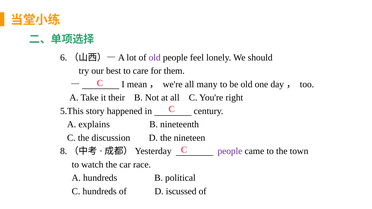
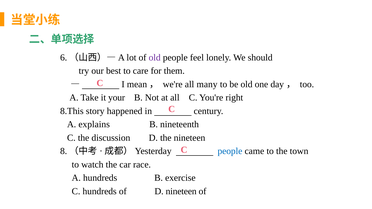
their: their -> your (117, 98)
5.This: 5.This -> 8.This (72, 111)
people colour: purple -> blue (230, 151)
political: political -> exercise (180, 178)
D iscussed: iscussed -> nineteen (181, 191)
